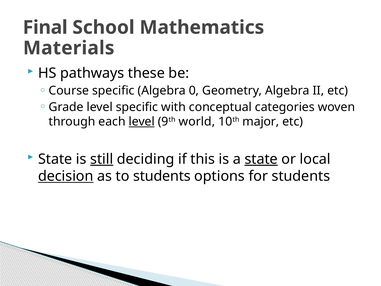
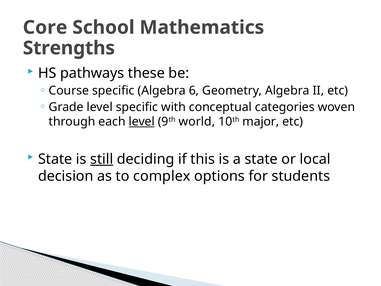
Final: Final -> Core (45, 27)
Materials: Materials -> Strengths (69, 48)
0: 0 -> 6 (194, 91)
state underline: present -> none (261, 159)
decision underline: present -> none (66, 176)
to students: students -> complex (162, 176)
